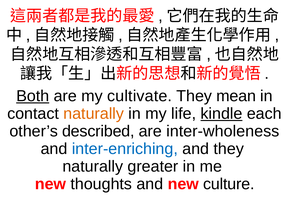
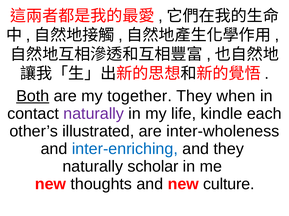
cultivate: cultivate -> together (140, 96)
mean: mean -> when (236, 96)
naturally colour: orange -> purple (94, 114)
kindle underline: present -> none (221, 114)
described: described -> illustrated (98, 132)
greater: greater -> scholar (153, 167)
